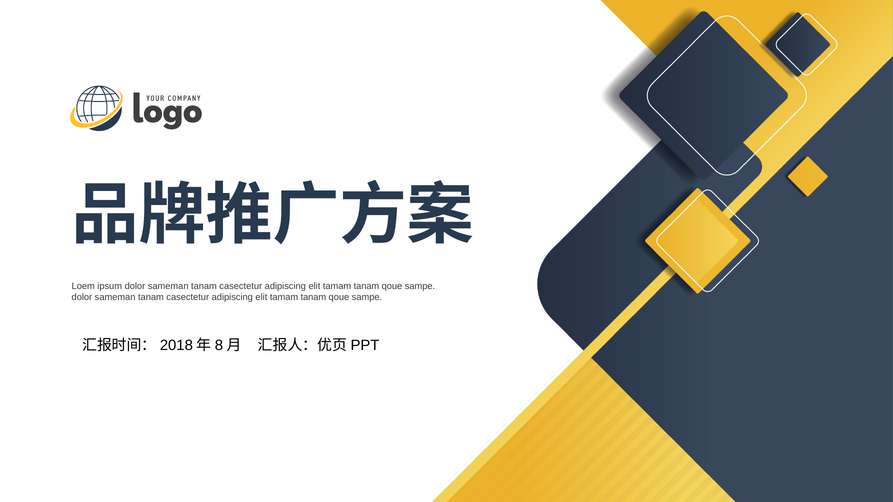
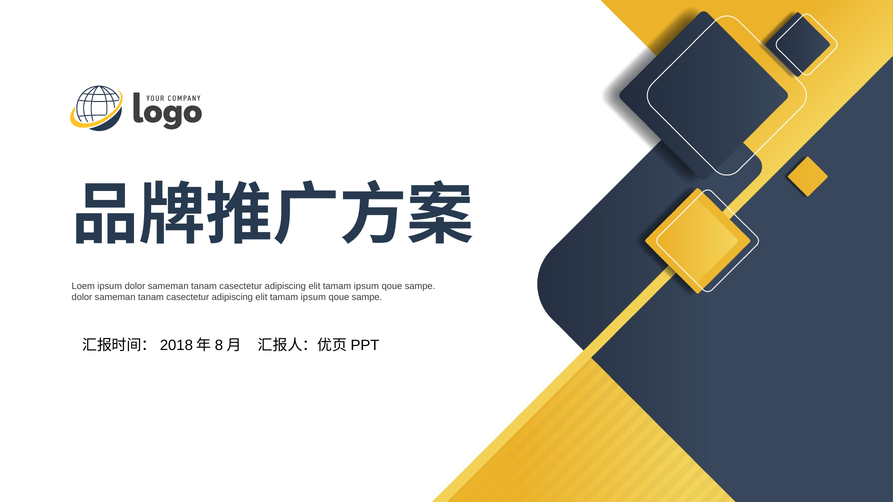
tanam: tanam -> ipsum (366, 286)
tanam: tanam -> ipsum (313, 297)
